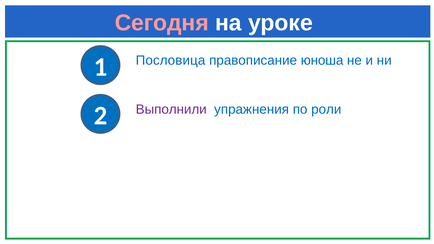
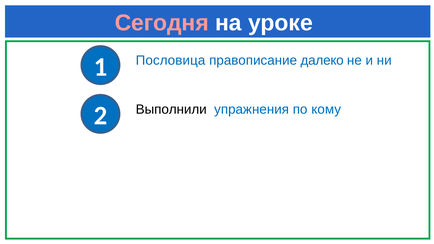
юноша: юноша -> далеко (322, 61)
Выполнили colour: purple -> black (171, 110)
роли: роли -> кому (326, 110)
